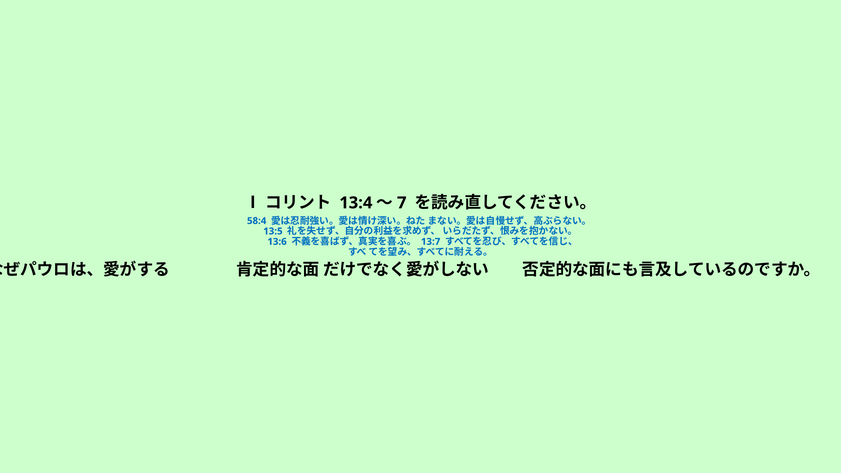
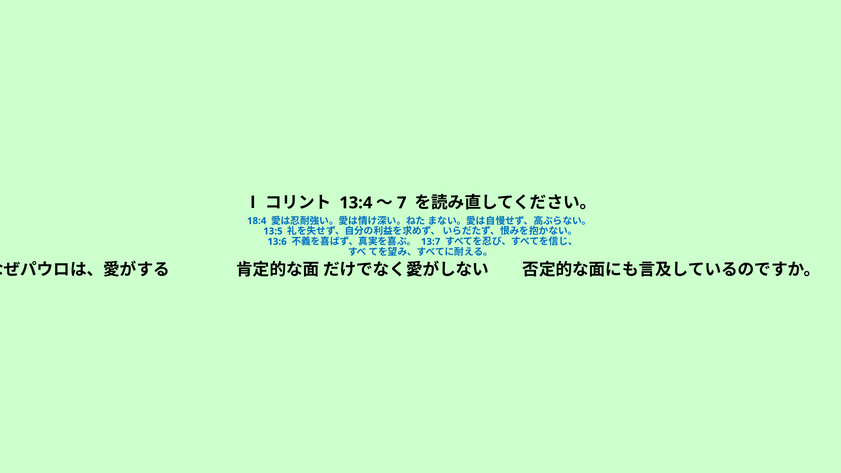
58:4: 58:4 -> 18:4 (257, 221)
